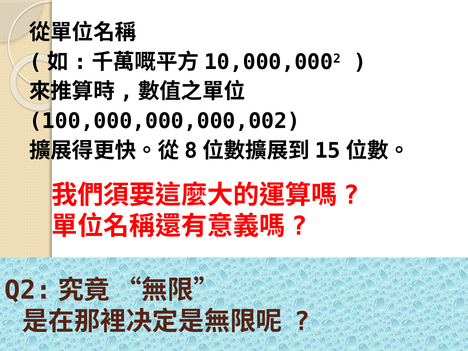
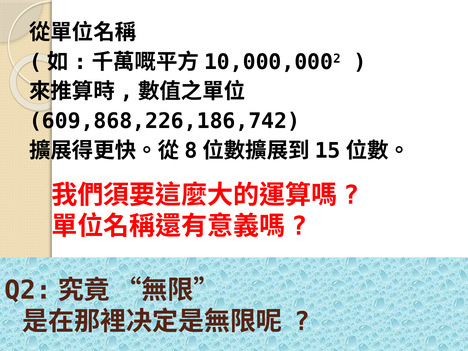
100,000,000,000,002: 100,000,000,000,002 -> 609,868,226,186,742 (165, 121)
